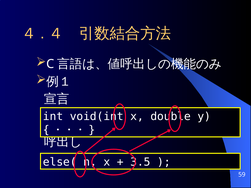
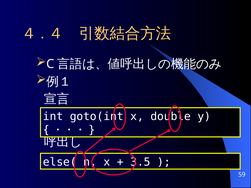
void(int: void(int -> goto(int (97, 117)
